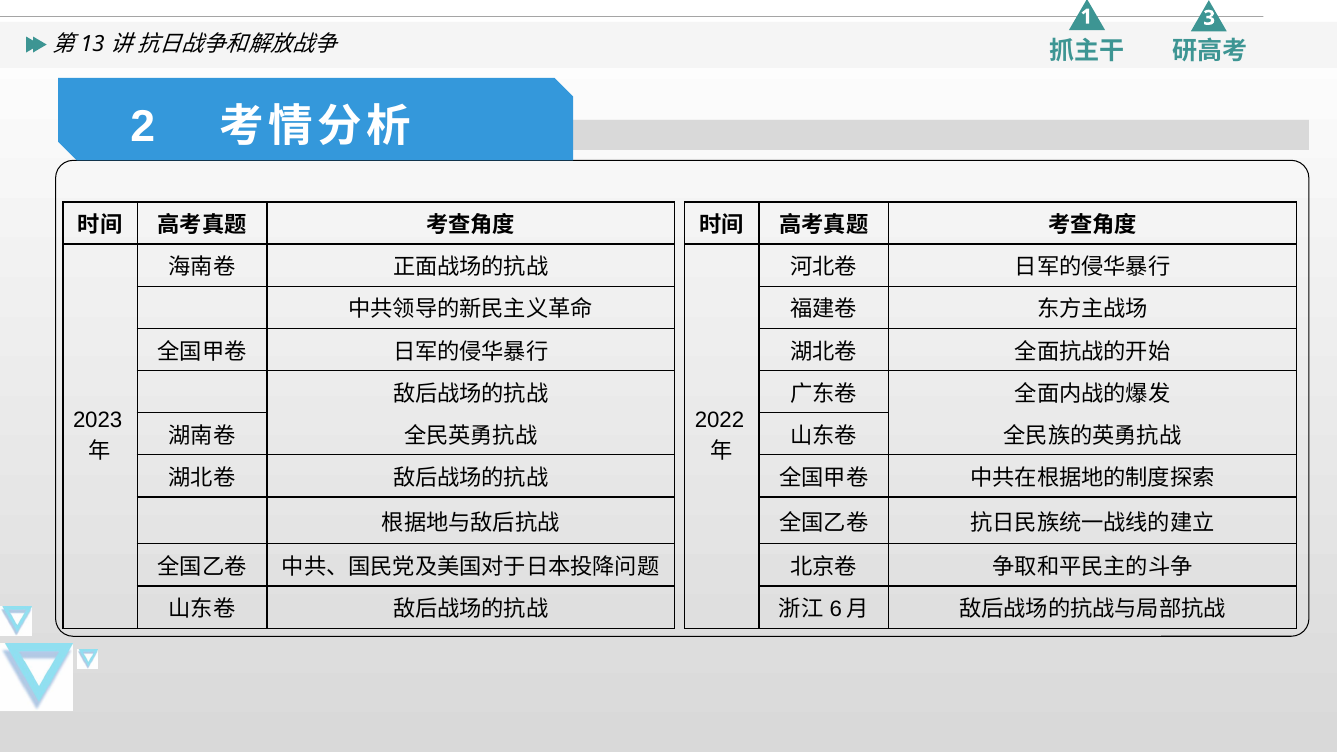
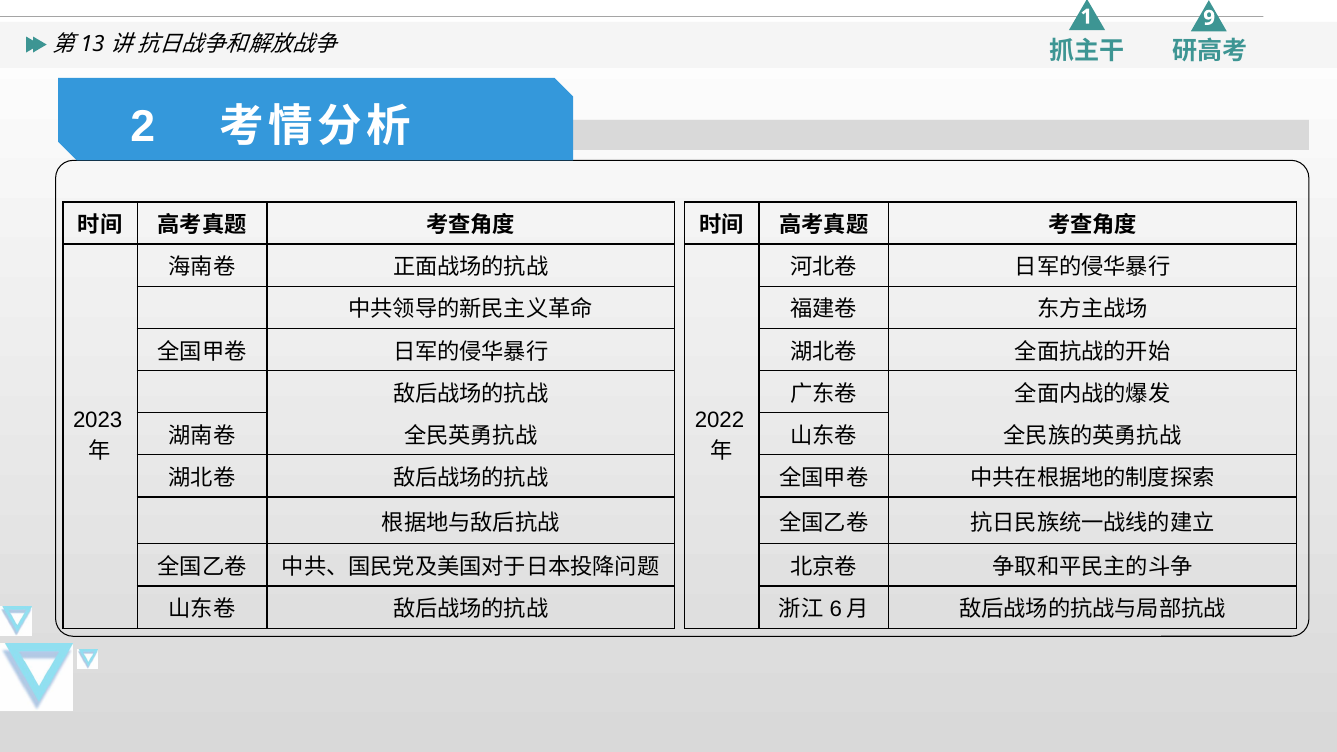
3: 3 -> 9 (1209, 18)
